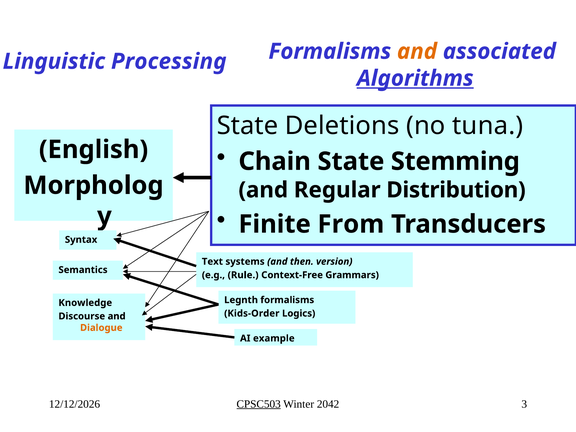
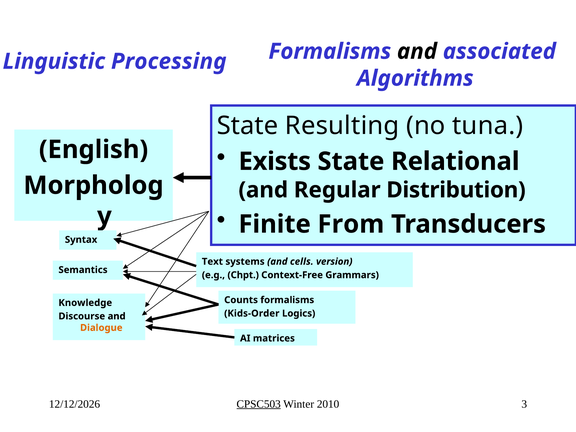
and colour: orange -> black (417, 51)
Algorithms underline: present -> none (415, 78)
Deletions: Deletions -> Resulting (342, 126)
Chain: Chain -> Exists (275, 161)
Stemming: Stemming -> Relational (455, 161)
then: then -> cells (302, 262)
Rule: Rule -> Chpt (243, 275)
Legnth: Legnth -> Counts (241, 300)
example: example -> matrices (274, 338)
2042: 2042 -> 2010 (328, 404)
